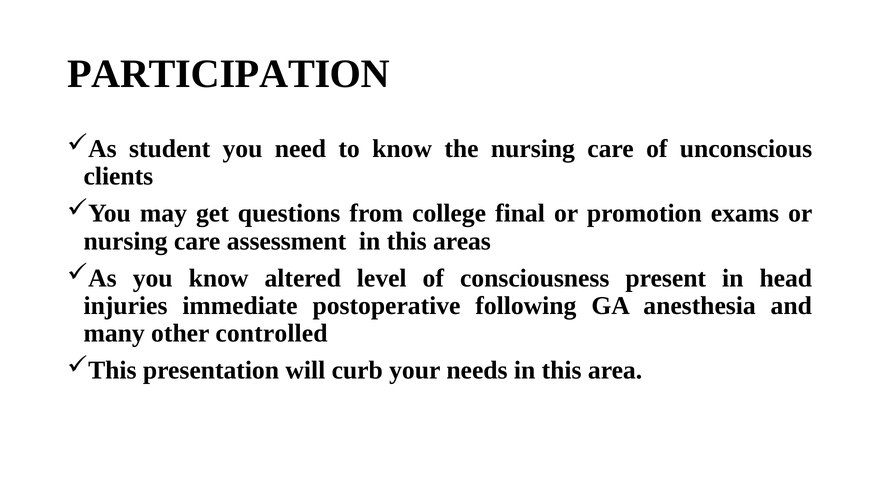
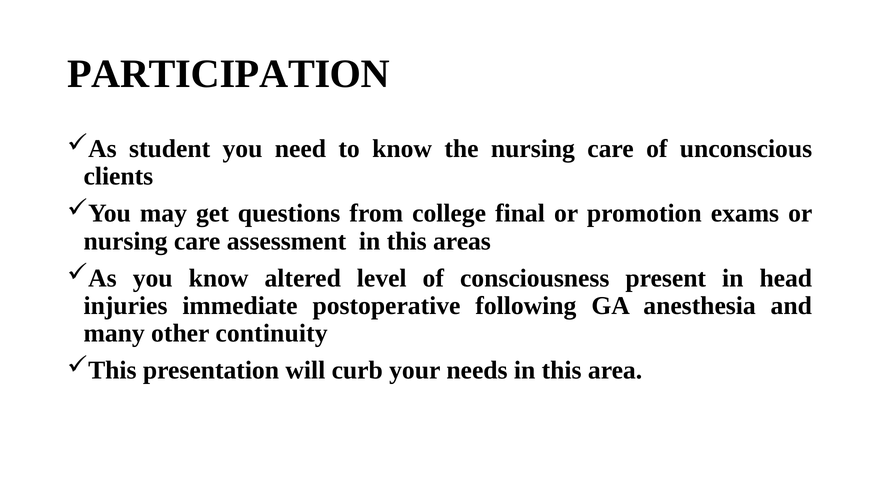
controlled: controlled -> continuity (272, 333)
